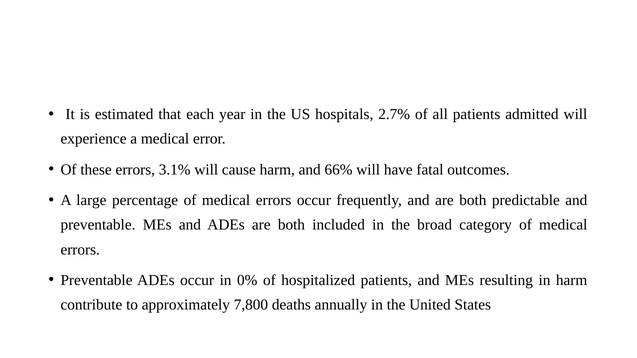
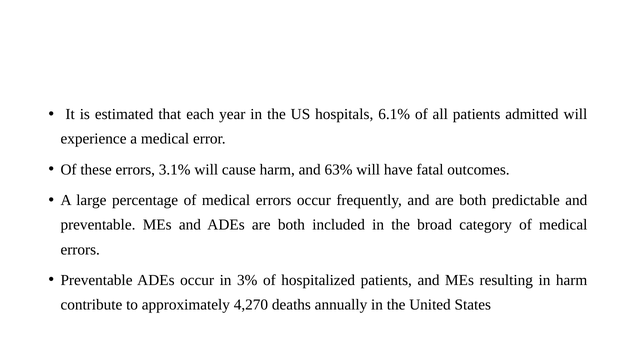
2.7%: 2.7% -> 6.1% (394, 114)
66%: 66% -> 63% (338, 170)
0%: 0% -> 3% (247, 280)
7,800: 7,800 -> 4,270 (251, 305)
